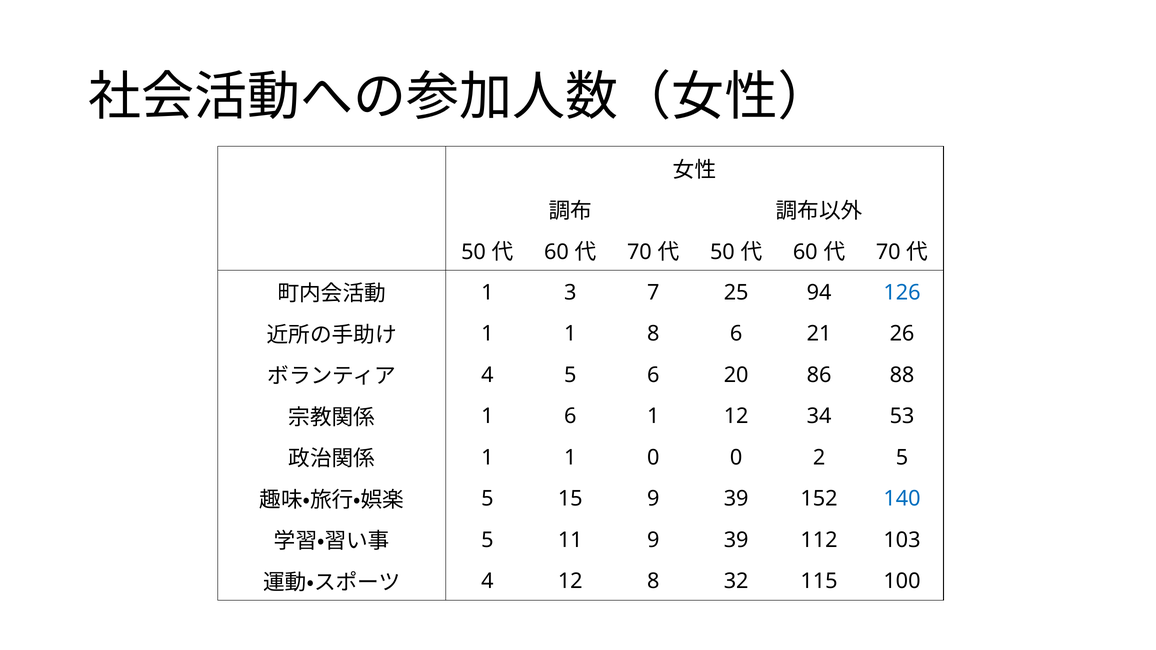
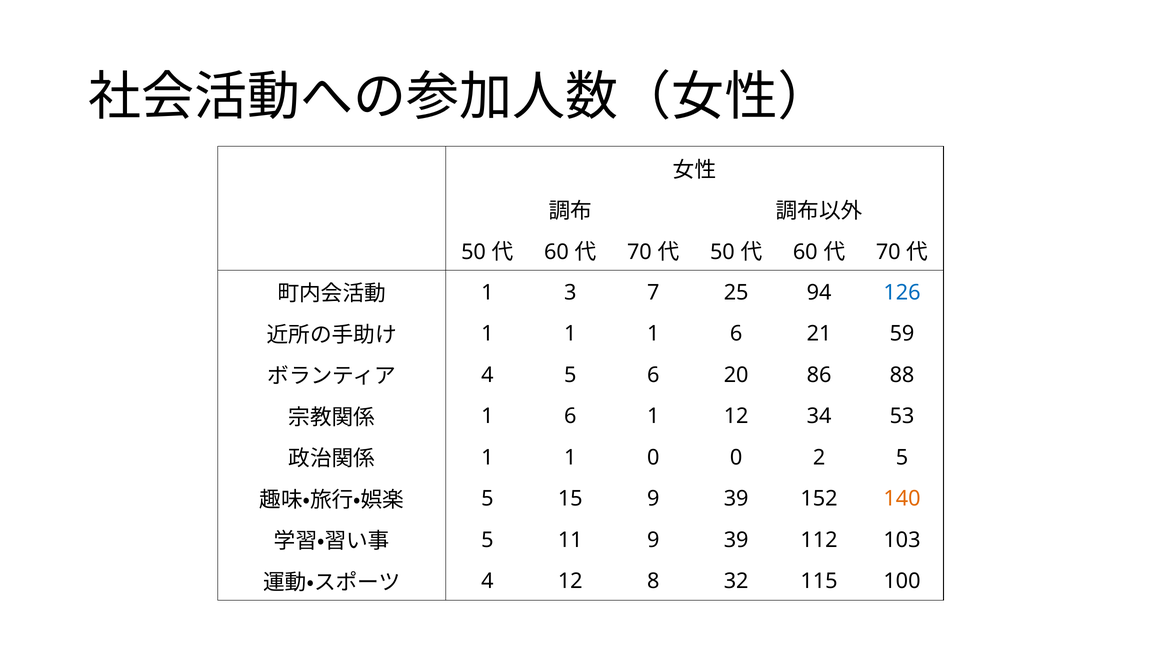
1 1 8: 8 -> 1 (653, 334)
26: 26 -> 59 (902, 334)
140 colour: blue -> orange (902, 499)
